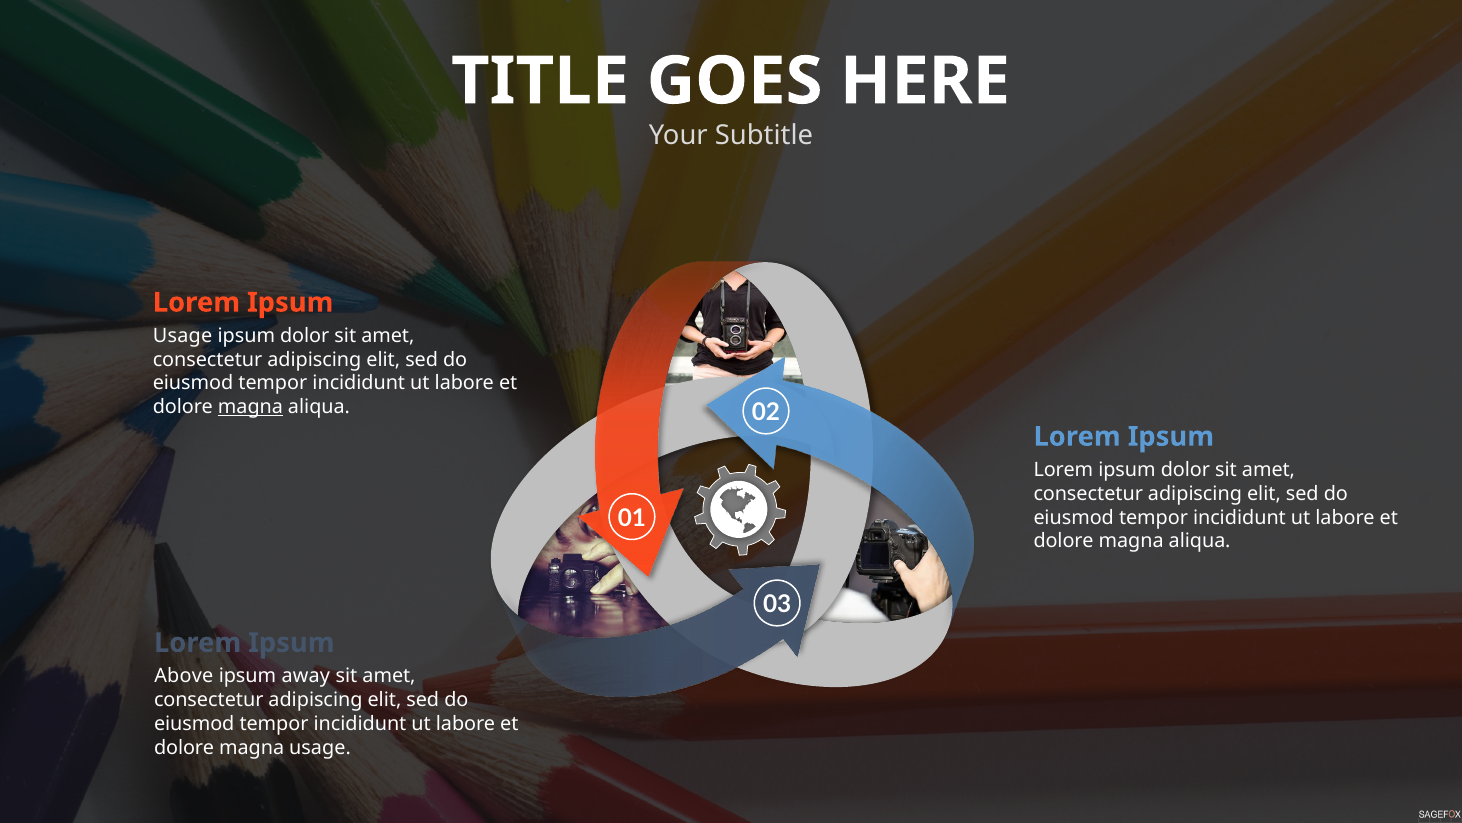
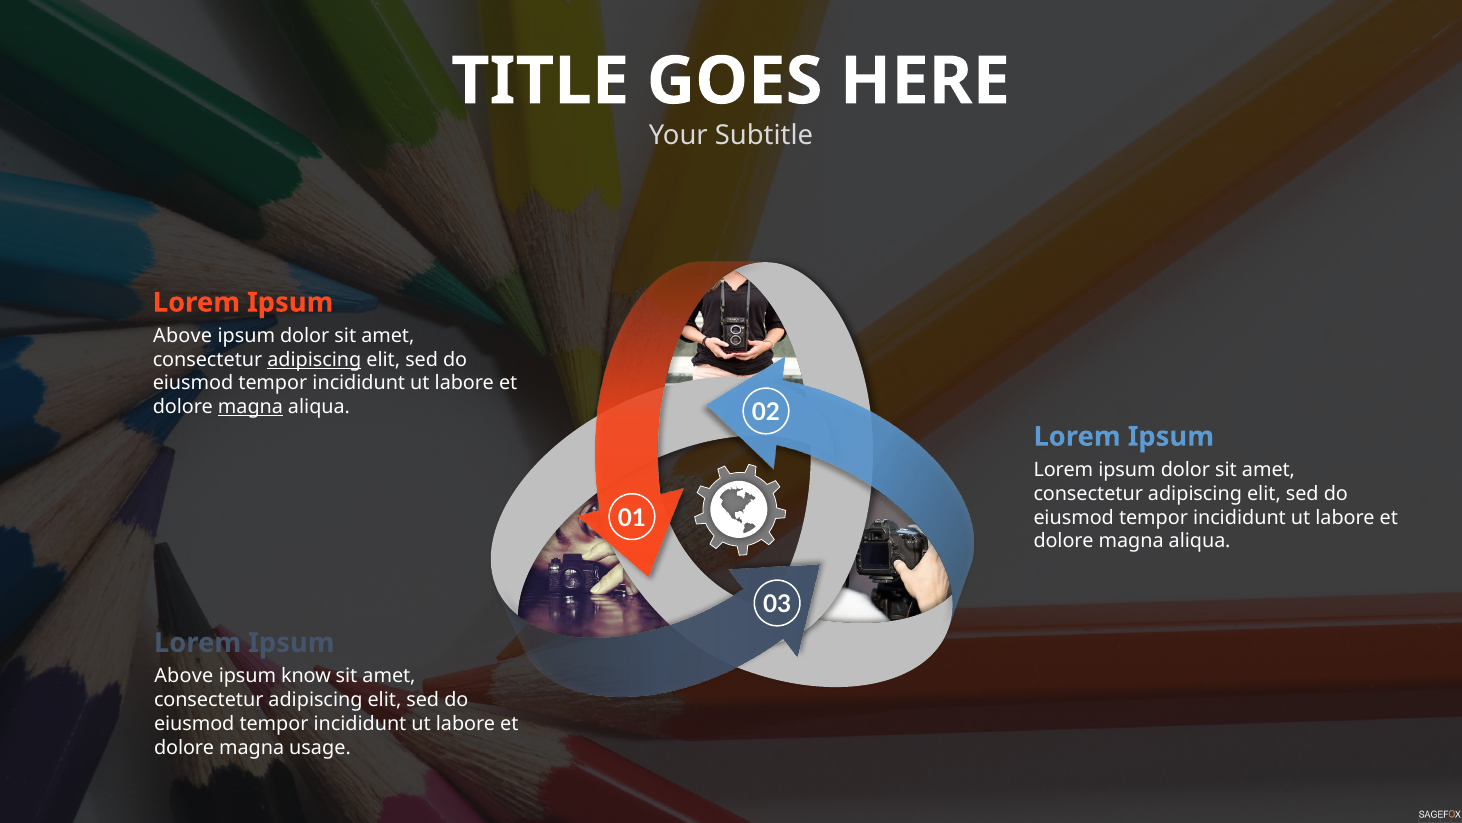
Usage: Usage -> Above (183, 336)
adipiscing underline: none -> present (314, 359)
away: away -> know (306, 676)
